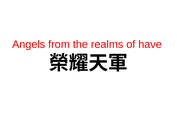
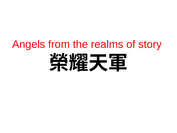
have: have -> story (150, 44)
